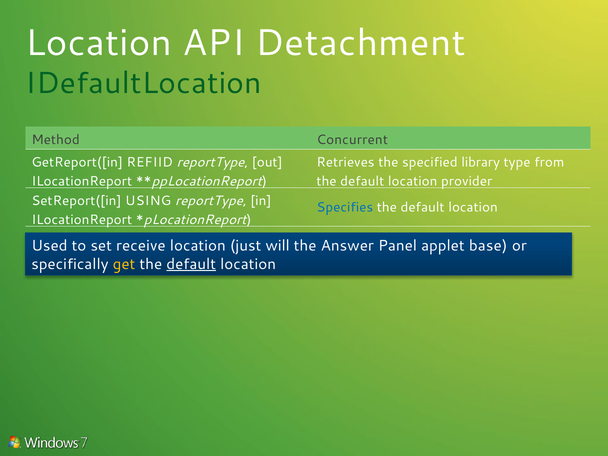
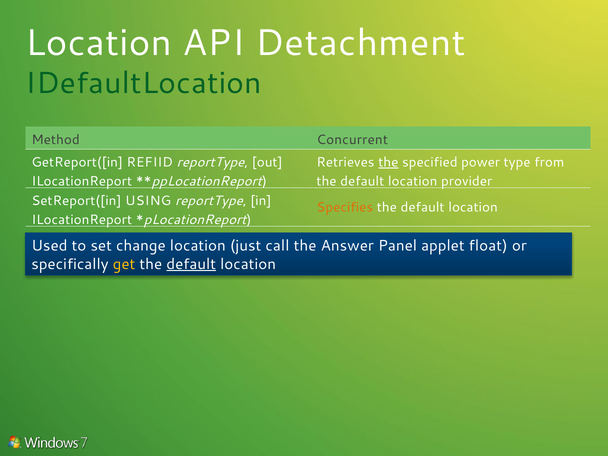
the underline: none -> present (388, 162)
library: library -> power (481, 162)
Specifies colour: blue -> orange (345, 207)
receive: receive -> change (141, 246)
will: will -> call (277, 246)
base: base -> float (488, 246)
